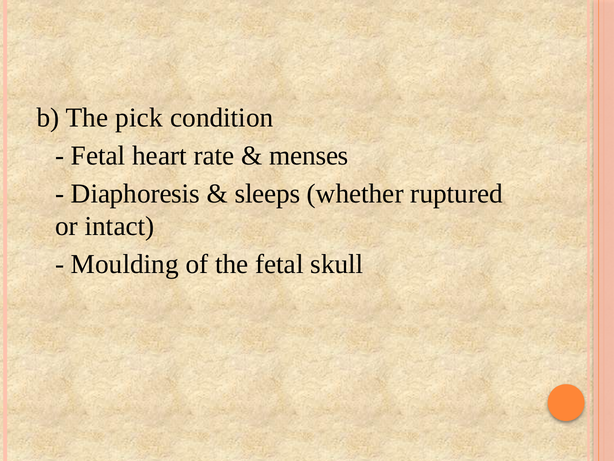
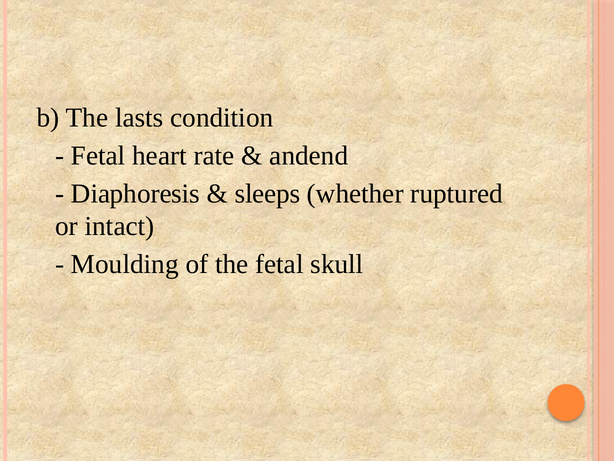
pick: pick -> lasts (139, 118)
menses: menses -> andend (309, 156)
